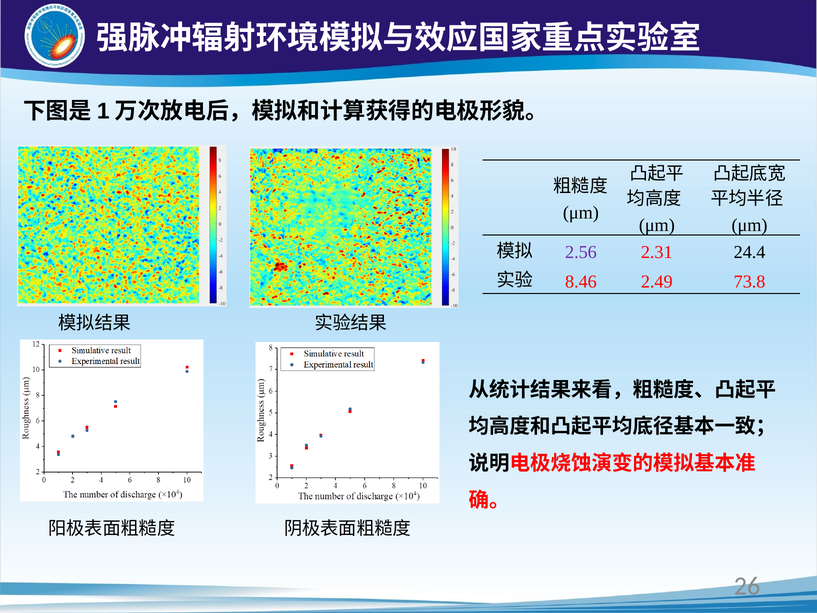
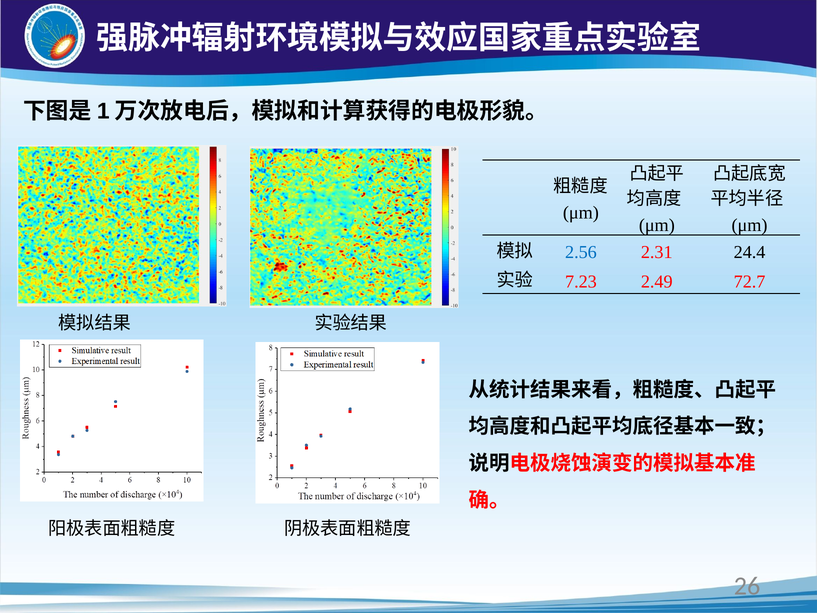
2.56 colour: purple -> blue (581, 252)
8.46: 8.46 -> 7.23 (581, 281)
73.8: 73.8 -> 72.7 (750, 281)
